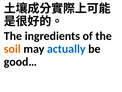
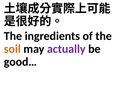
actually colour: blue -> purple (66, 49)
